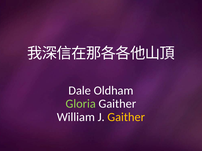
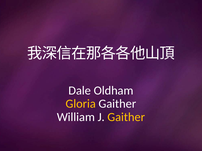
Gloria colour: light green -> yellow (81, 104)
